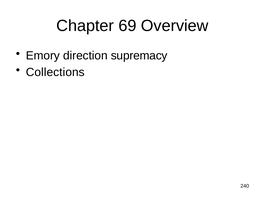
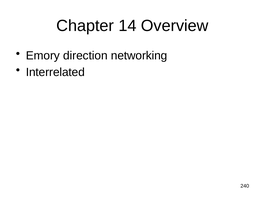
69: 69 -> 14 (127, 26)
supremacy: supremacy -> networking (139, 56)
Collections: Collections -> Interrelated (55, 72)
